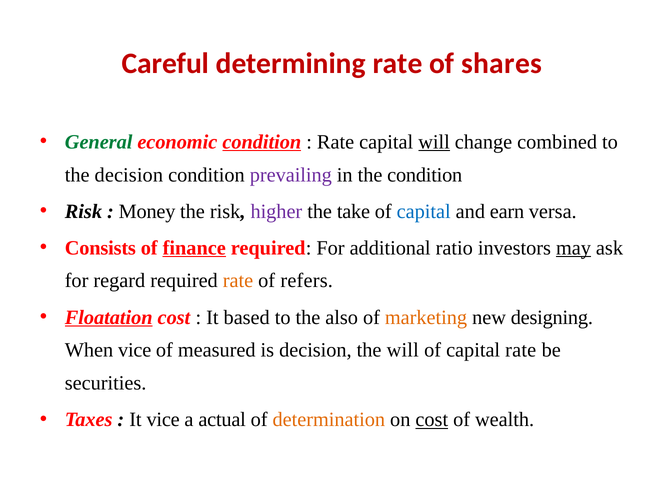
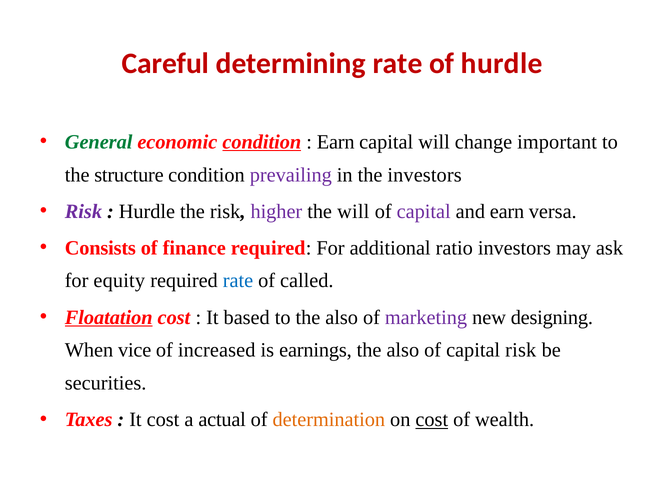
of shares: shares -> hurdle (502, 64)
Rate: Rate -> Earn (336, 142)
will underline: present -> none (434, 142)
combined: combined -> important (557, 142)
the decision: decision -> structure (129, 175)
the condition: condition -> investors (425, 175)
Risk colour: black -> purple (83, 211)
Money: Money -> Hurdle (147, 211)
the take: take -> will (353, 211)
capital colour: blue -> purple (424, 211)
finance underline: present -> none (194, 248)
may underline: present -> none (573, 248)
regard: regard -> equity (119, 281)
rate colour: orange -> blue (238, 281)
refers: refers -> called (307, 281)
marketing colour: orange -> purple (426, 317)
measured: measured -> increased (217, 350)
is decision: decision -> earnings (315, 350)
will: will -> also (403, 350)
capital rate: rate -> risk (521, 350)
It vice: vice -> cost (163, 419)
